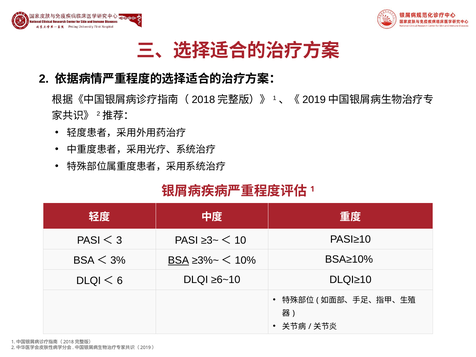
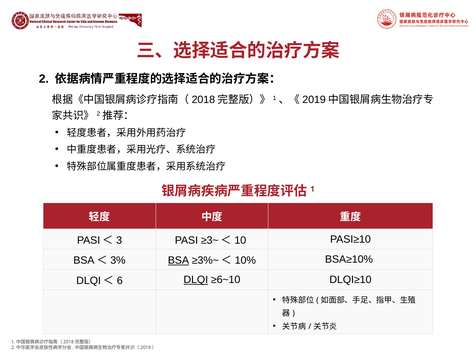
DLQI underline: none -> present (196, 280)
